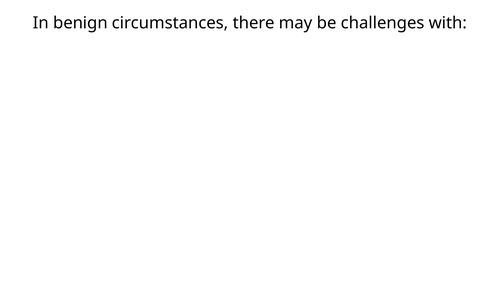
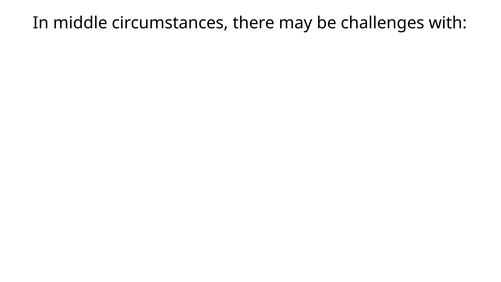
benign: benign -> middle (80, 23)
